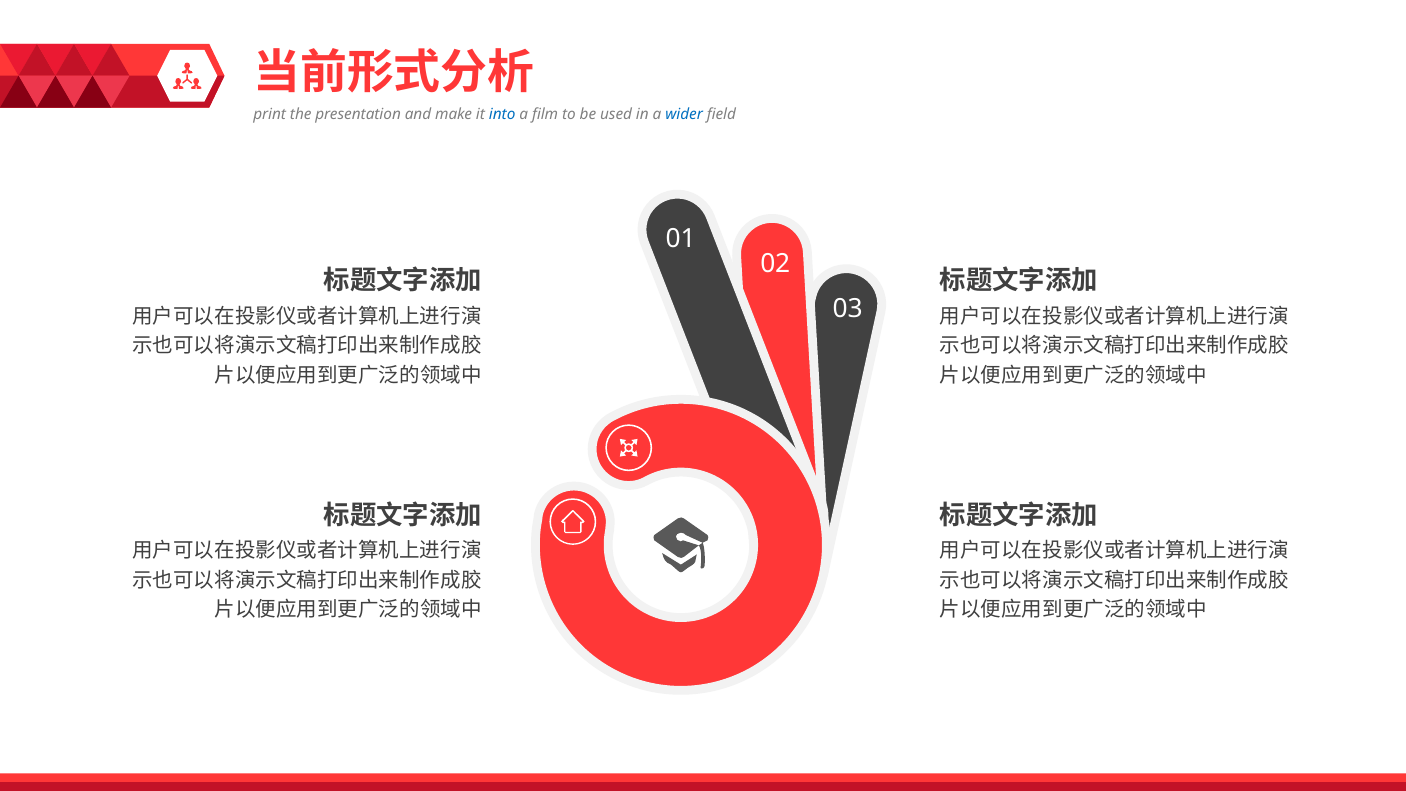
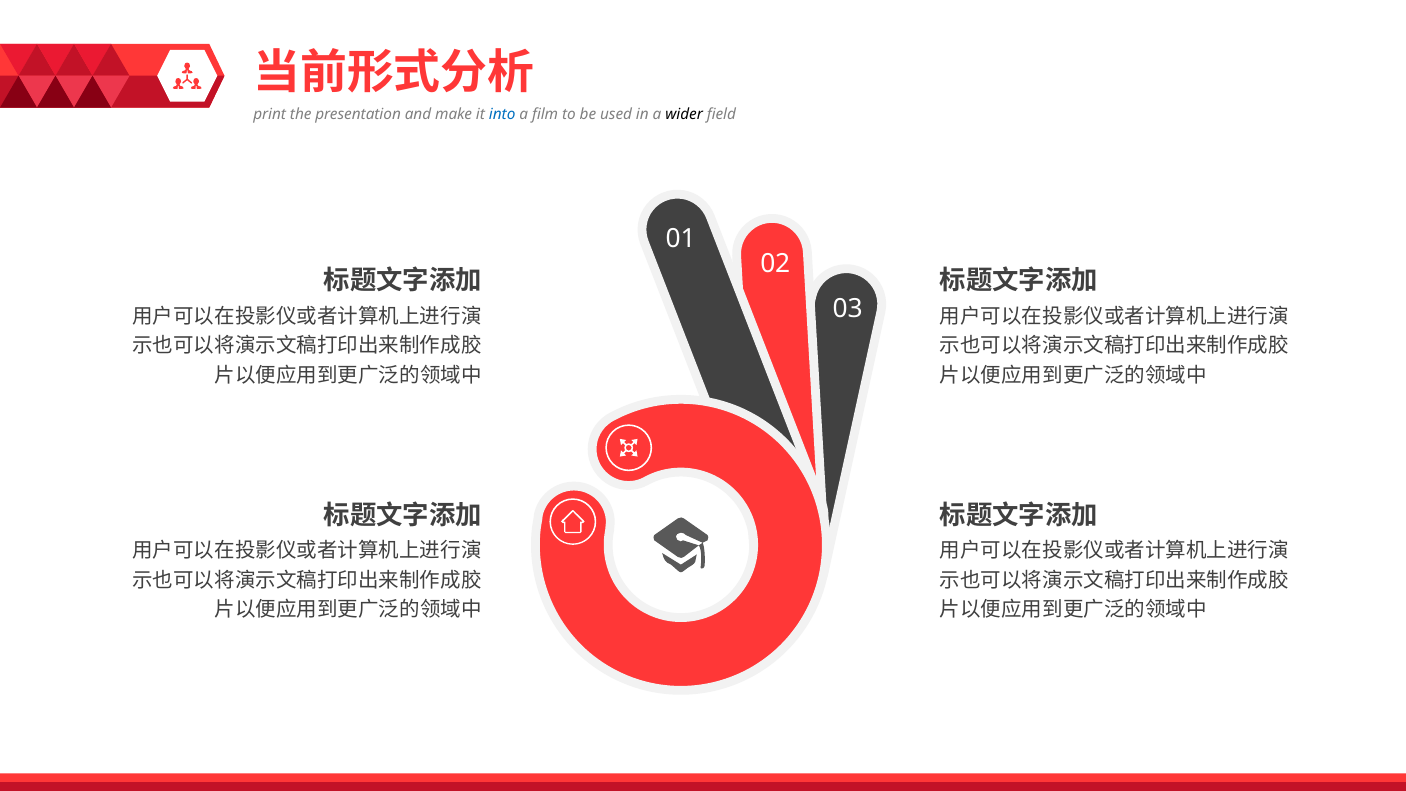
wider colour: blue -> black (684, 114)
